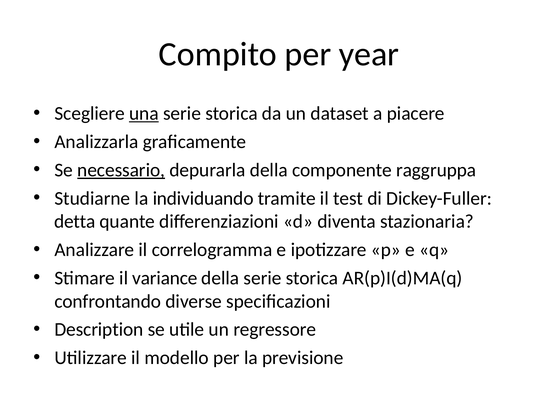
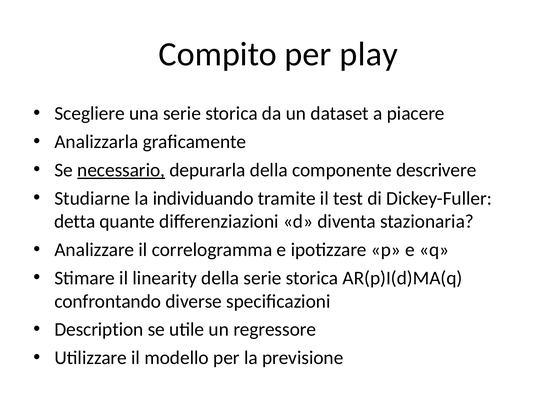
year: year -> play (369, 54)
una underline: present -> none (144, 113)
raggruppa: raggruppa -> descrivere (436, 170)
variance: variance -> linearity (165, 278)
